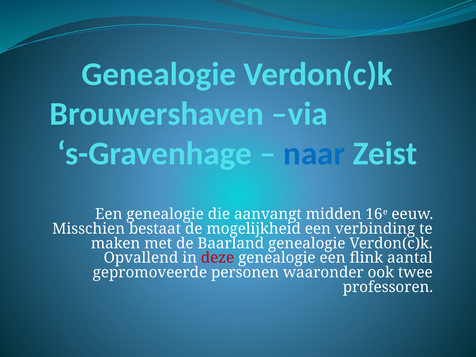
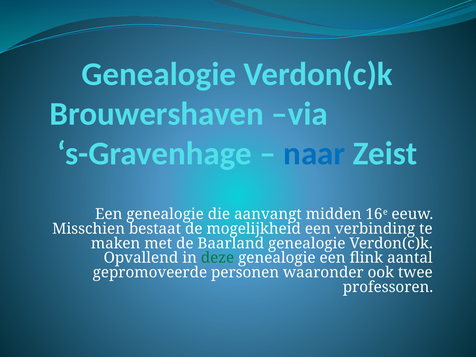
deze colour: red -> green (218, 258)
